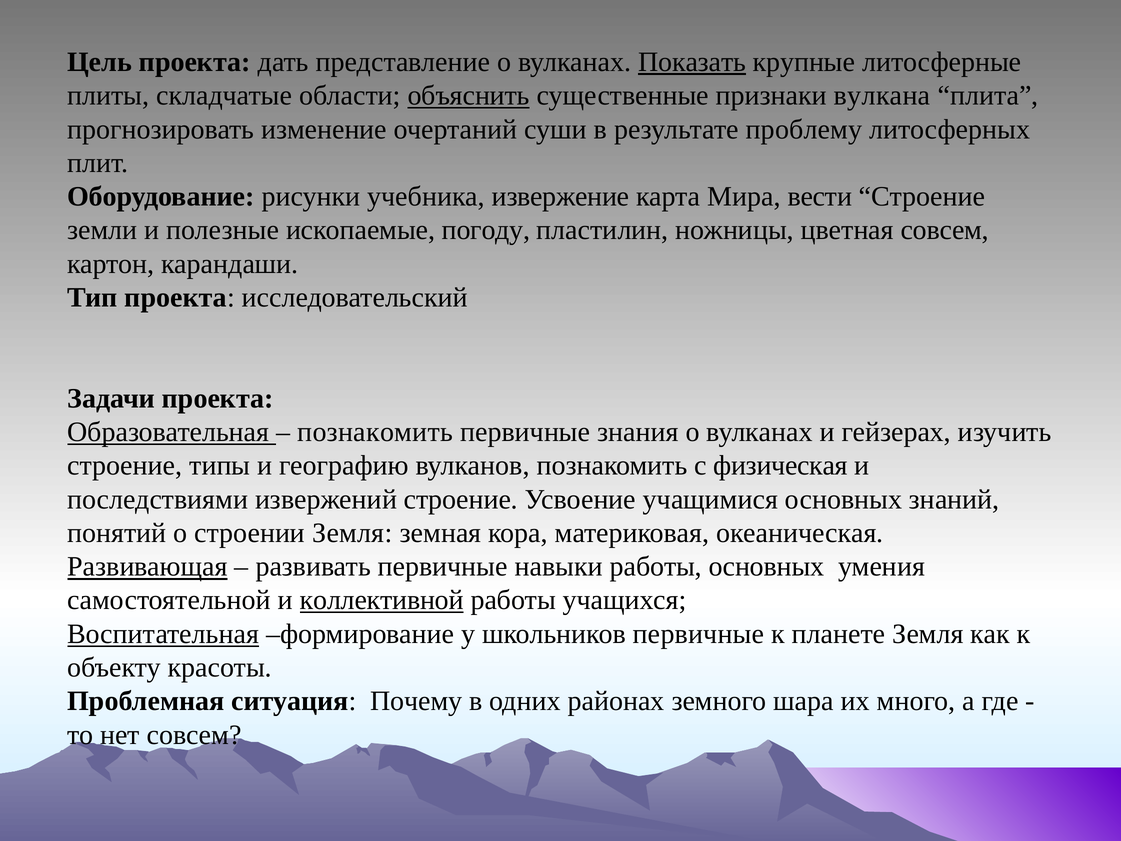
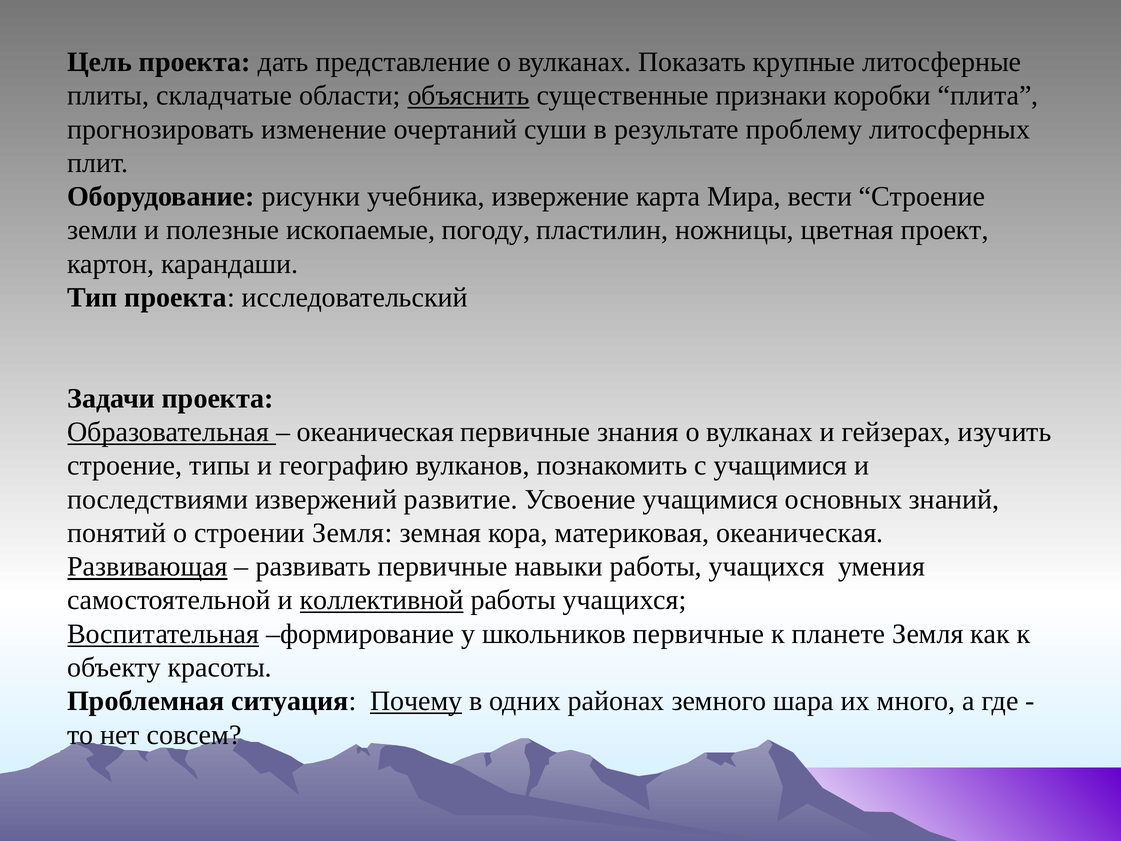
Показать underline: present -> none (692, 62)
вулкана: вулкана -> коробки (882, 96)
цветная совсем: совсем -> проект (945, 230)
познакомить: познакомить -> океаническая (375, 432)
с физическая: физическая -> учащимися (780, 466)
извержений строение: строение -> развитие (461, 499)
навыки работы основных: основных -> учащихся (767, 566)
Почему underline: none -> present (416, 701)
